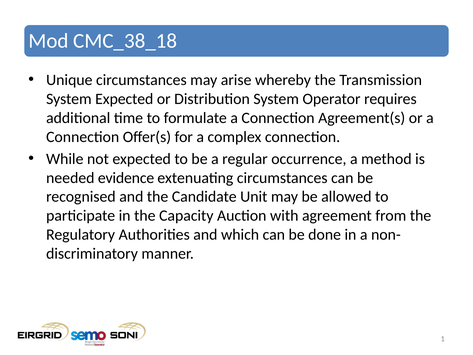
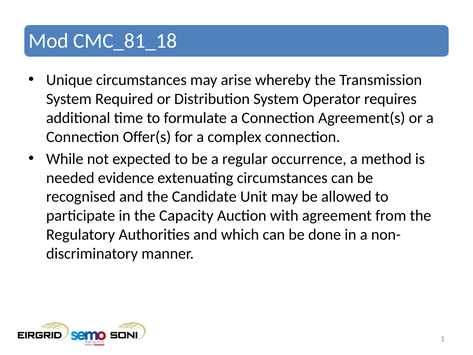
CMC_38_18: CMC_38_18 -> CMC_81_18 (125, 41)
System Expected: Expected -> Required (124, 99)
